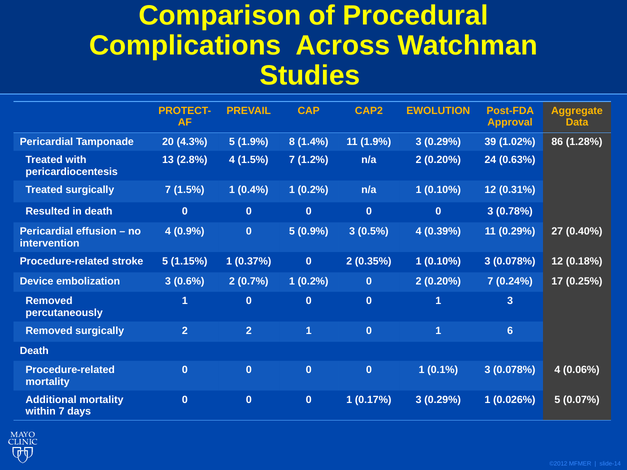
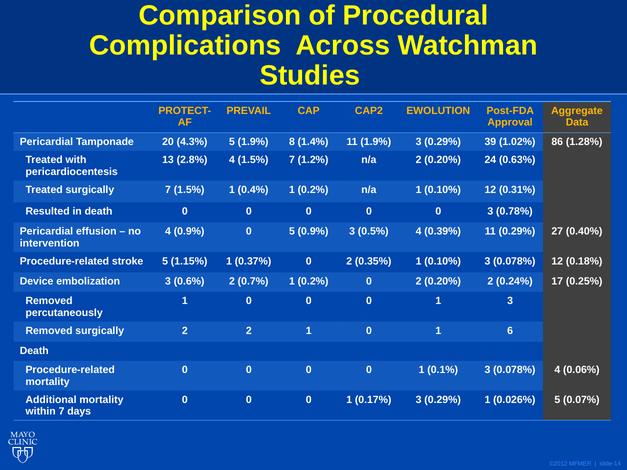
0.20% 7: 7 -> 2 (490, 282)
